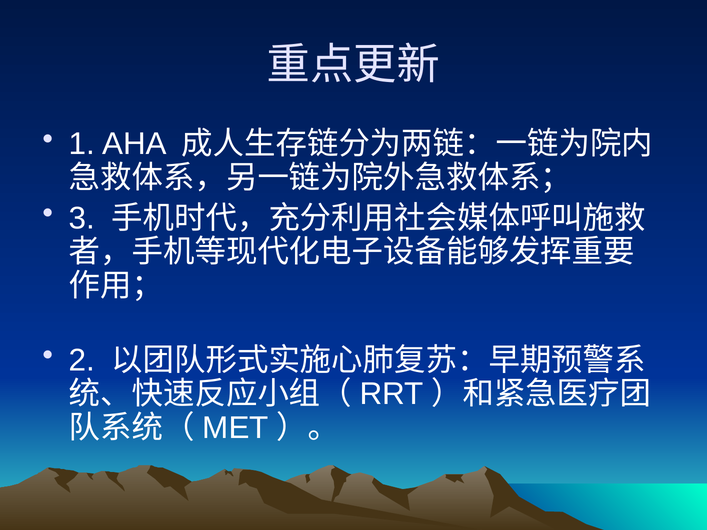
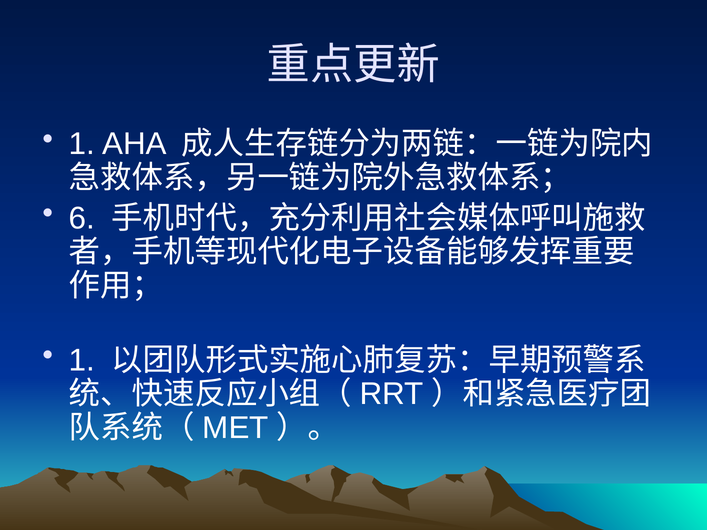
3: 3 -> 6 (82, 218)
2: 2 -> 1 (82, 360)
